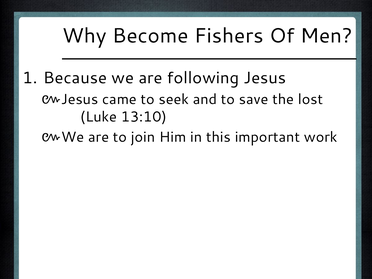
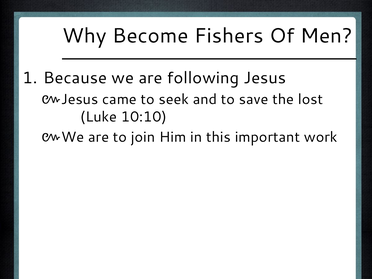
13:10: 13:10 -> 10:10 (144, 117)
